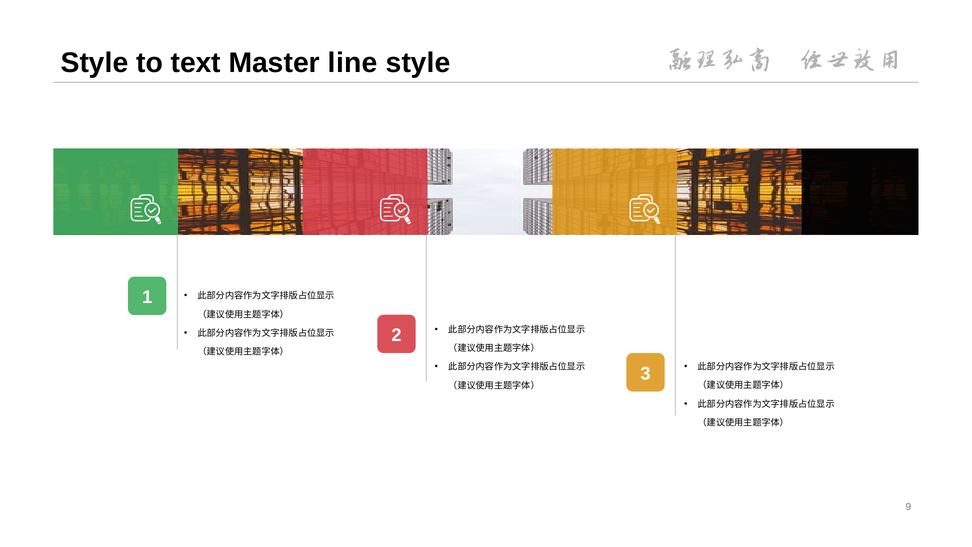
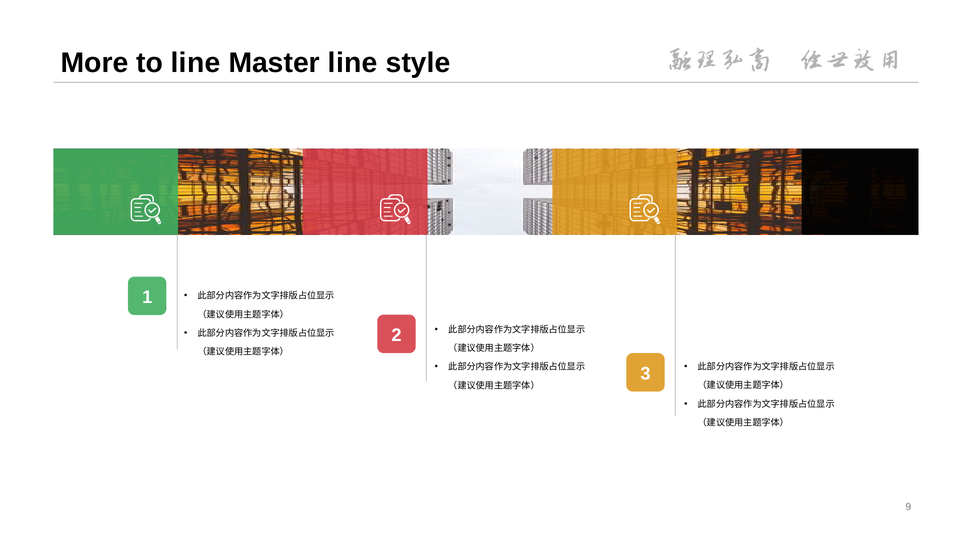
Style: Style -> More (95, 63)
to text: text -> line (196, 63)
